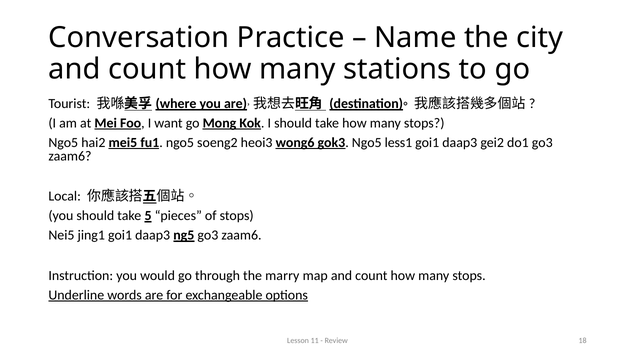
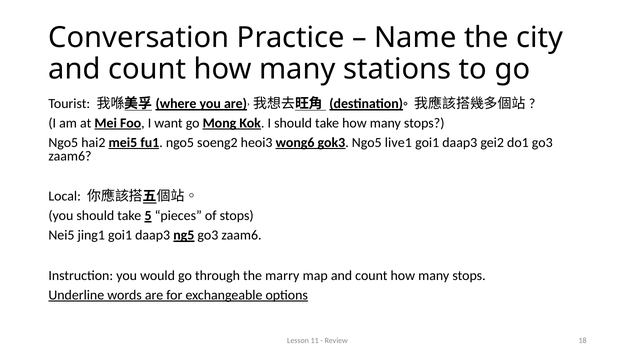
less1: less1 -> live1 (398, 143)
